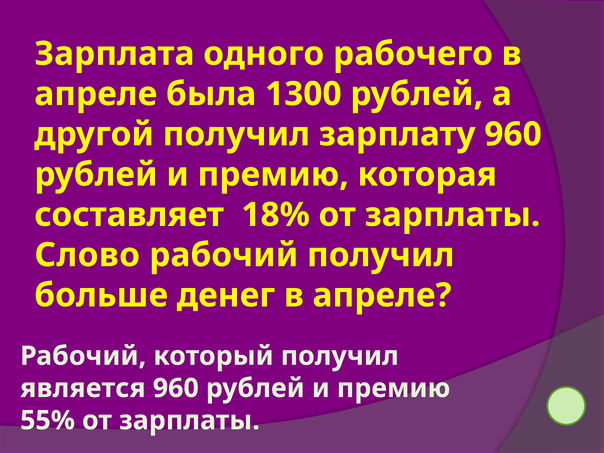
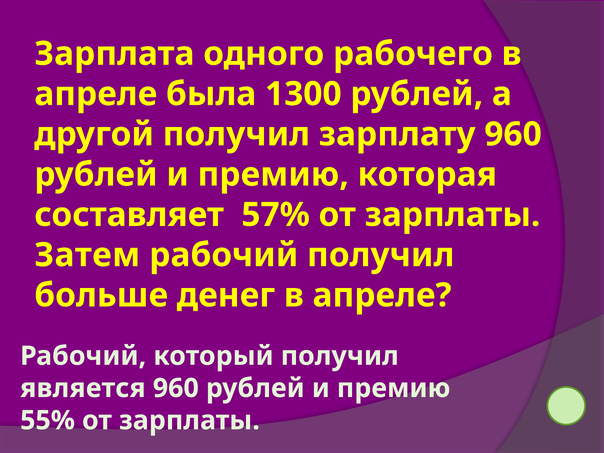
18%: 18% -> 57% (276, 215)
Слово: Слово -> Затем (87, 255)
